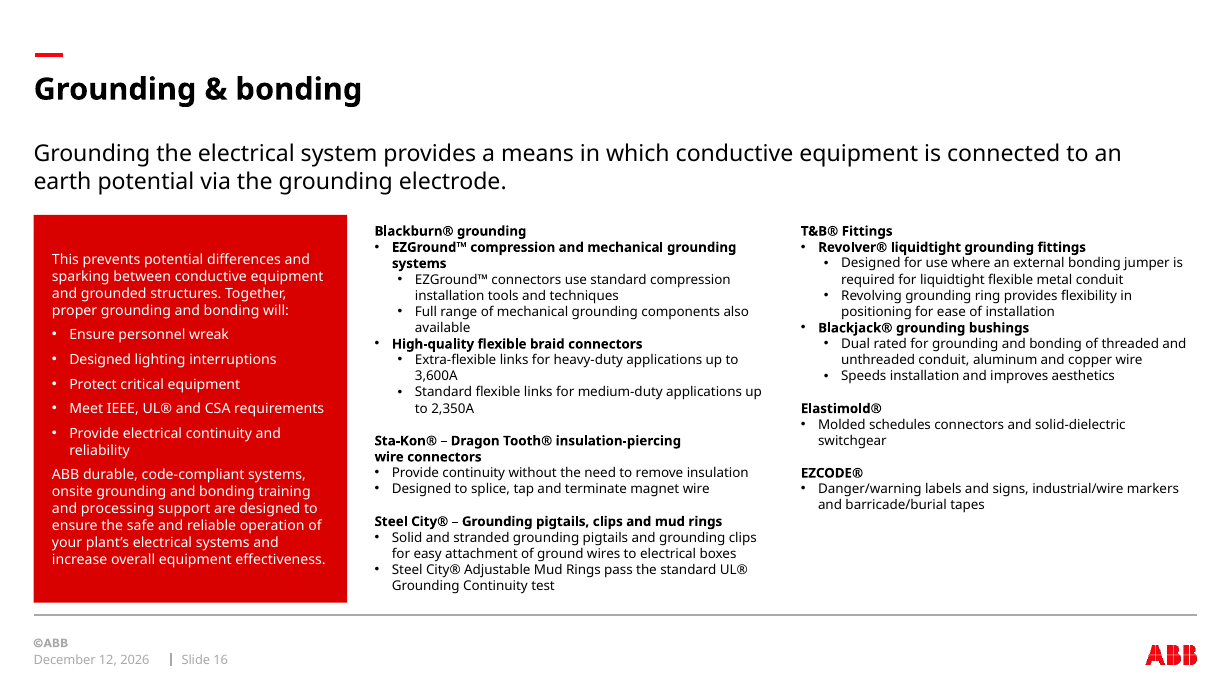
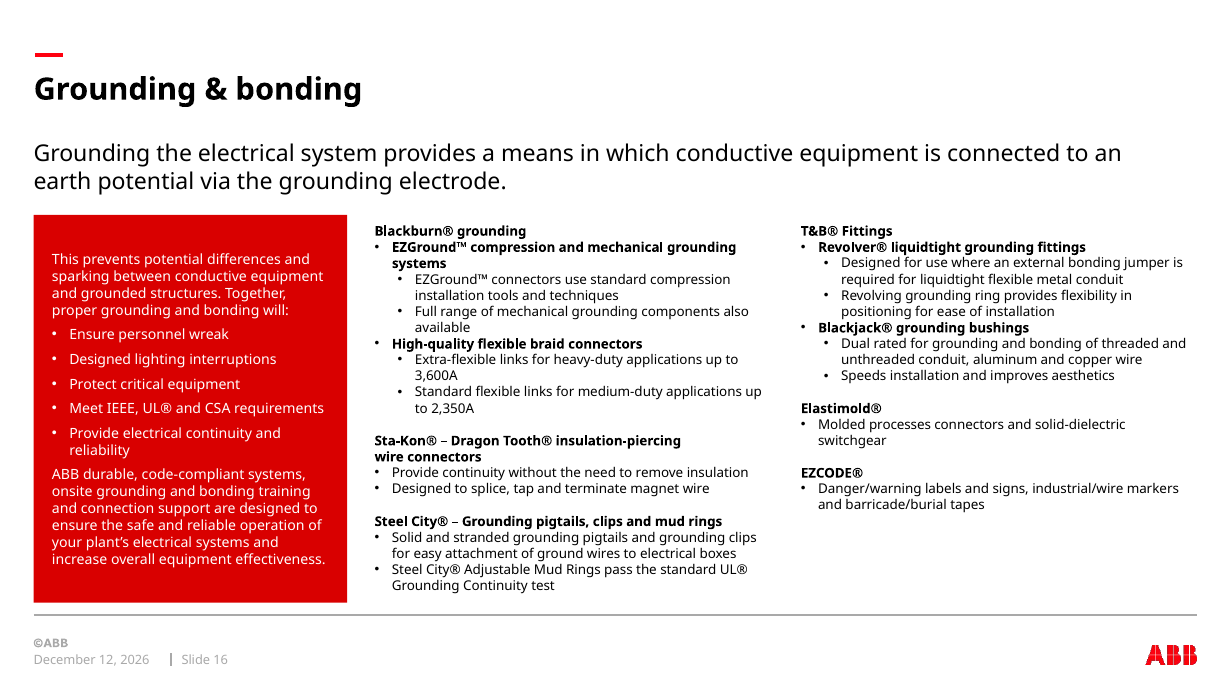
schedules: schedules -> processes (900, 425)
processing: processing -> connection (118, 509)
